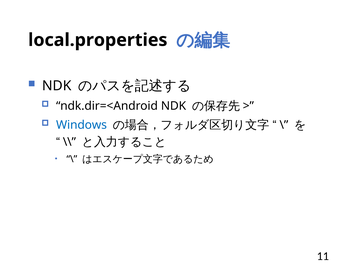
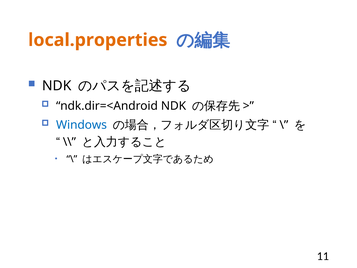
local.properties colour: black -> orange (98, 40)
